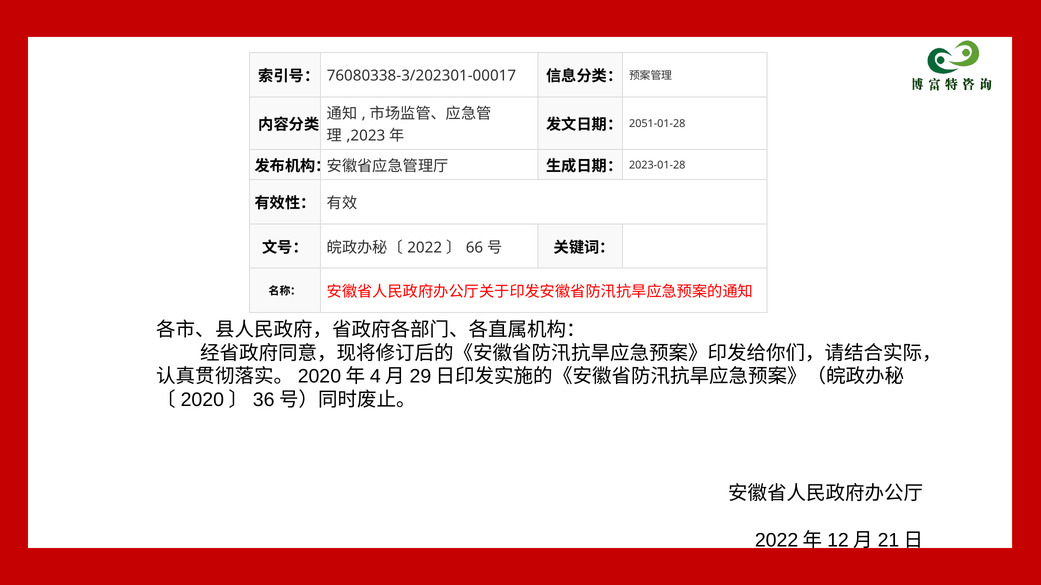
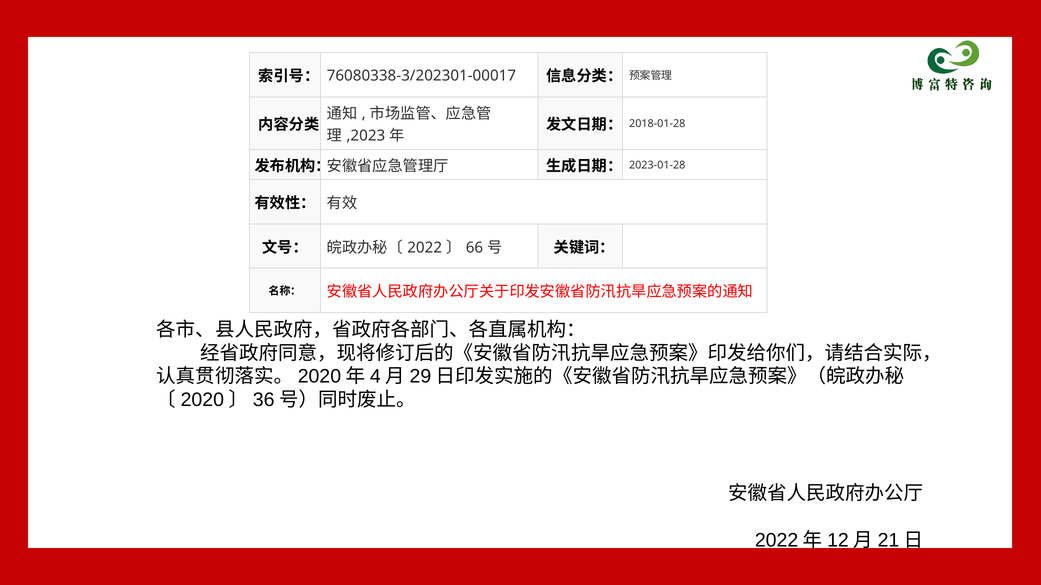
2051-01-28: 2051-01-28 -> 2018-01-28 (657, 124)
